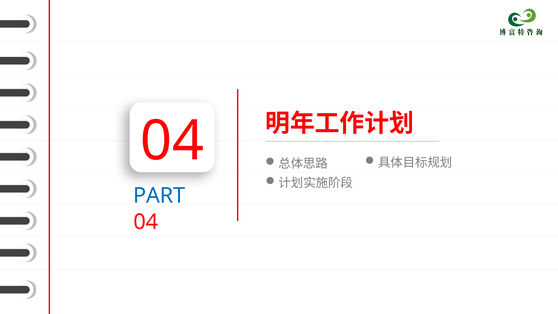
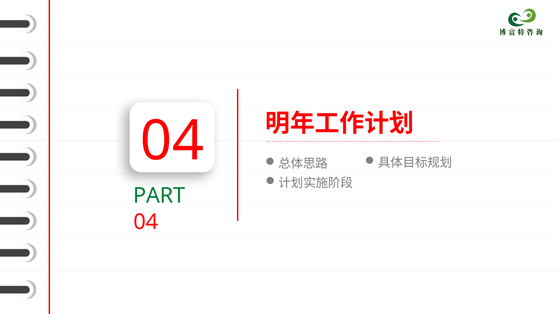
PART colour: blue -> green (159, 196)
